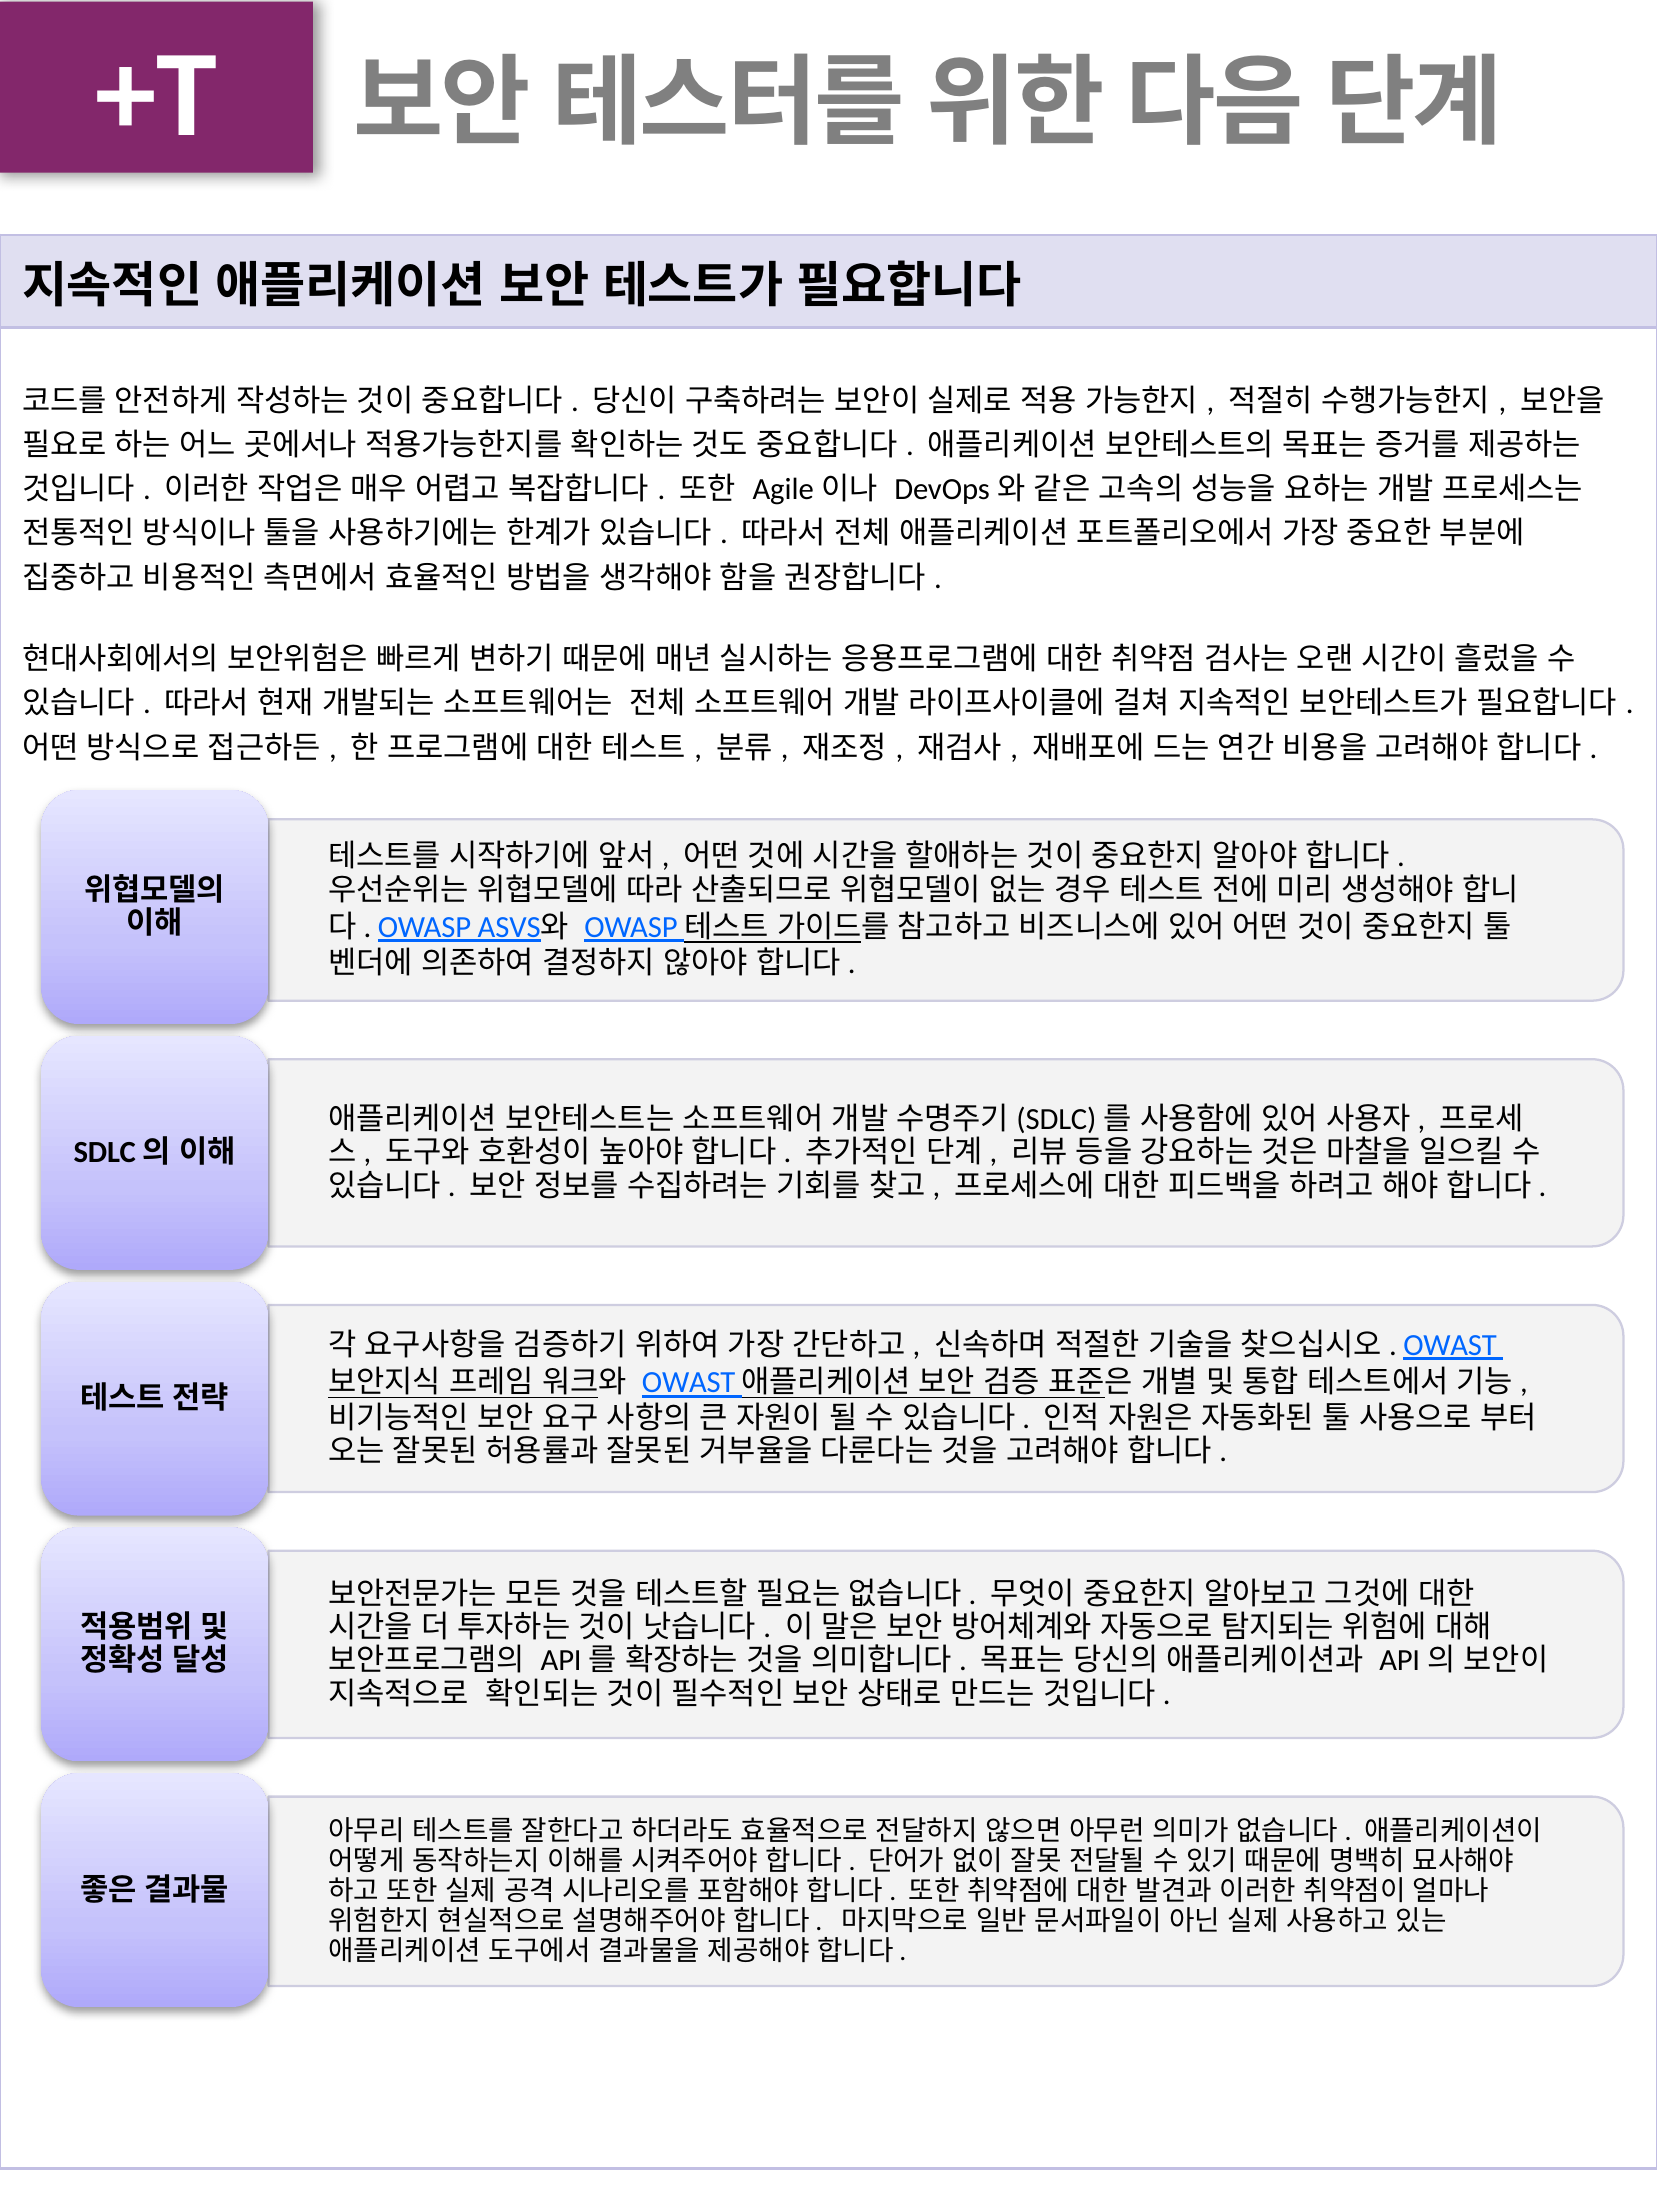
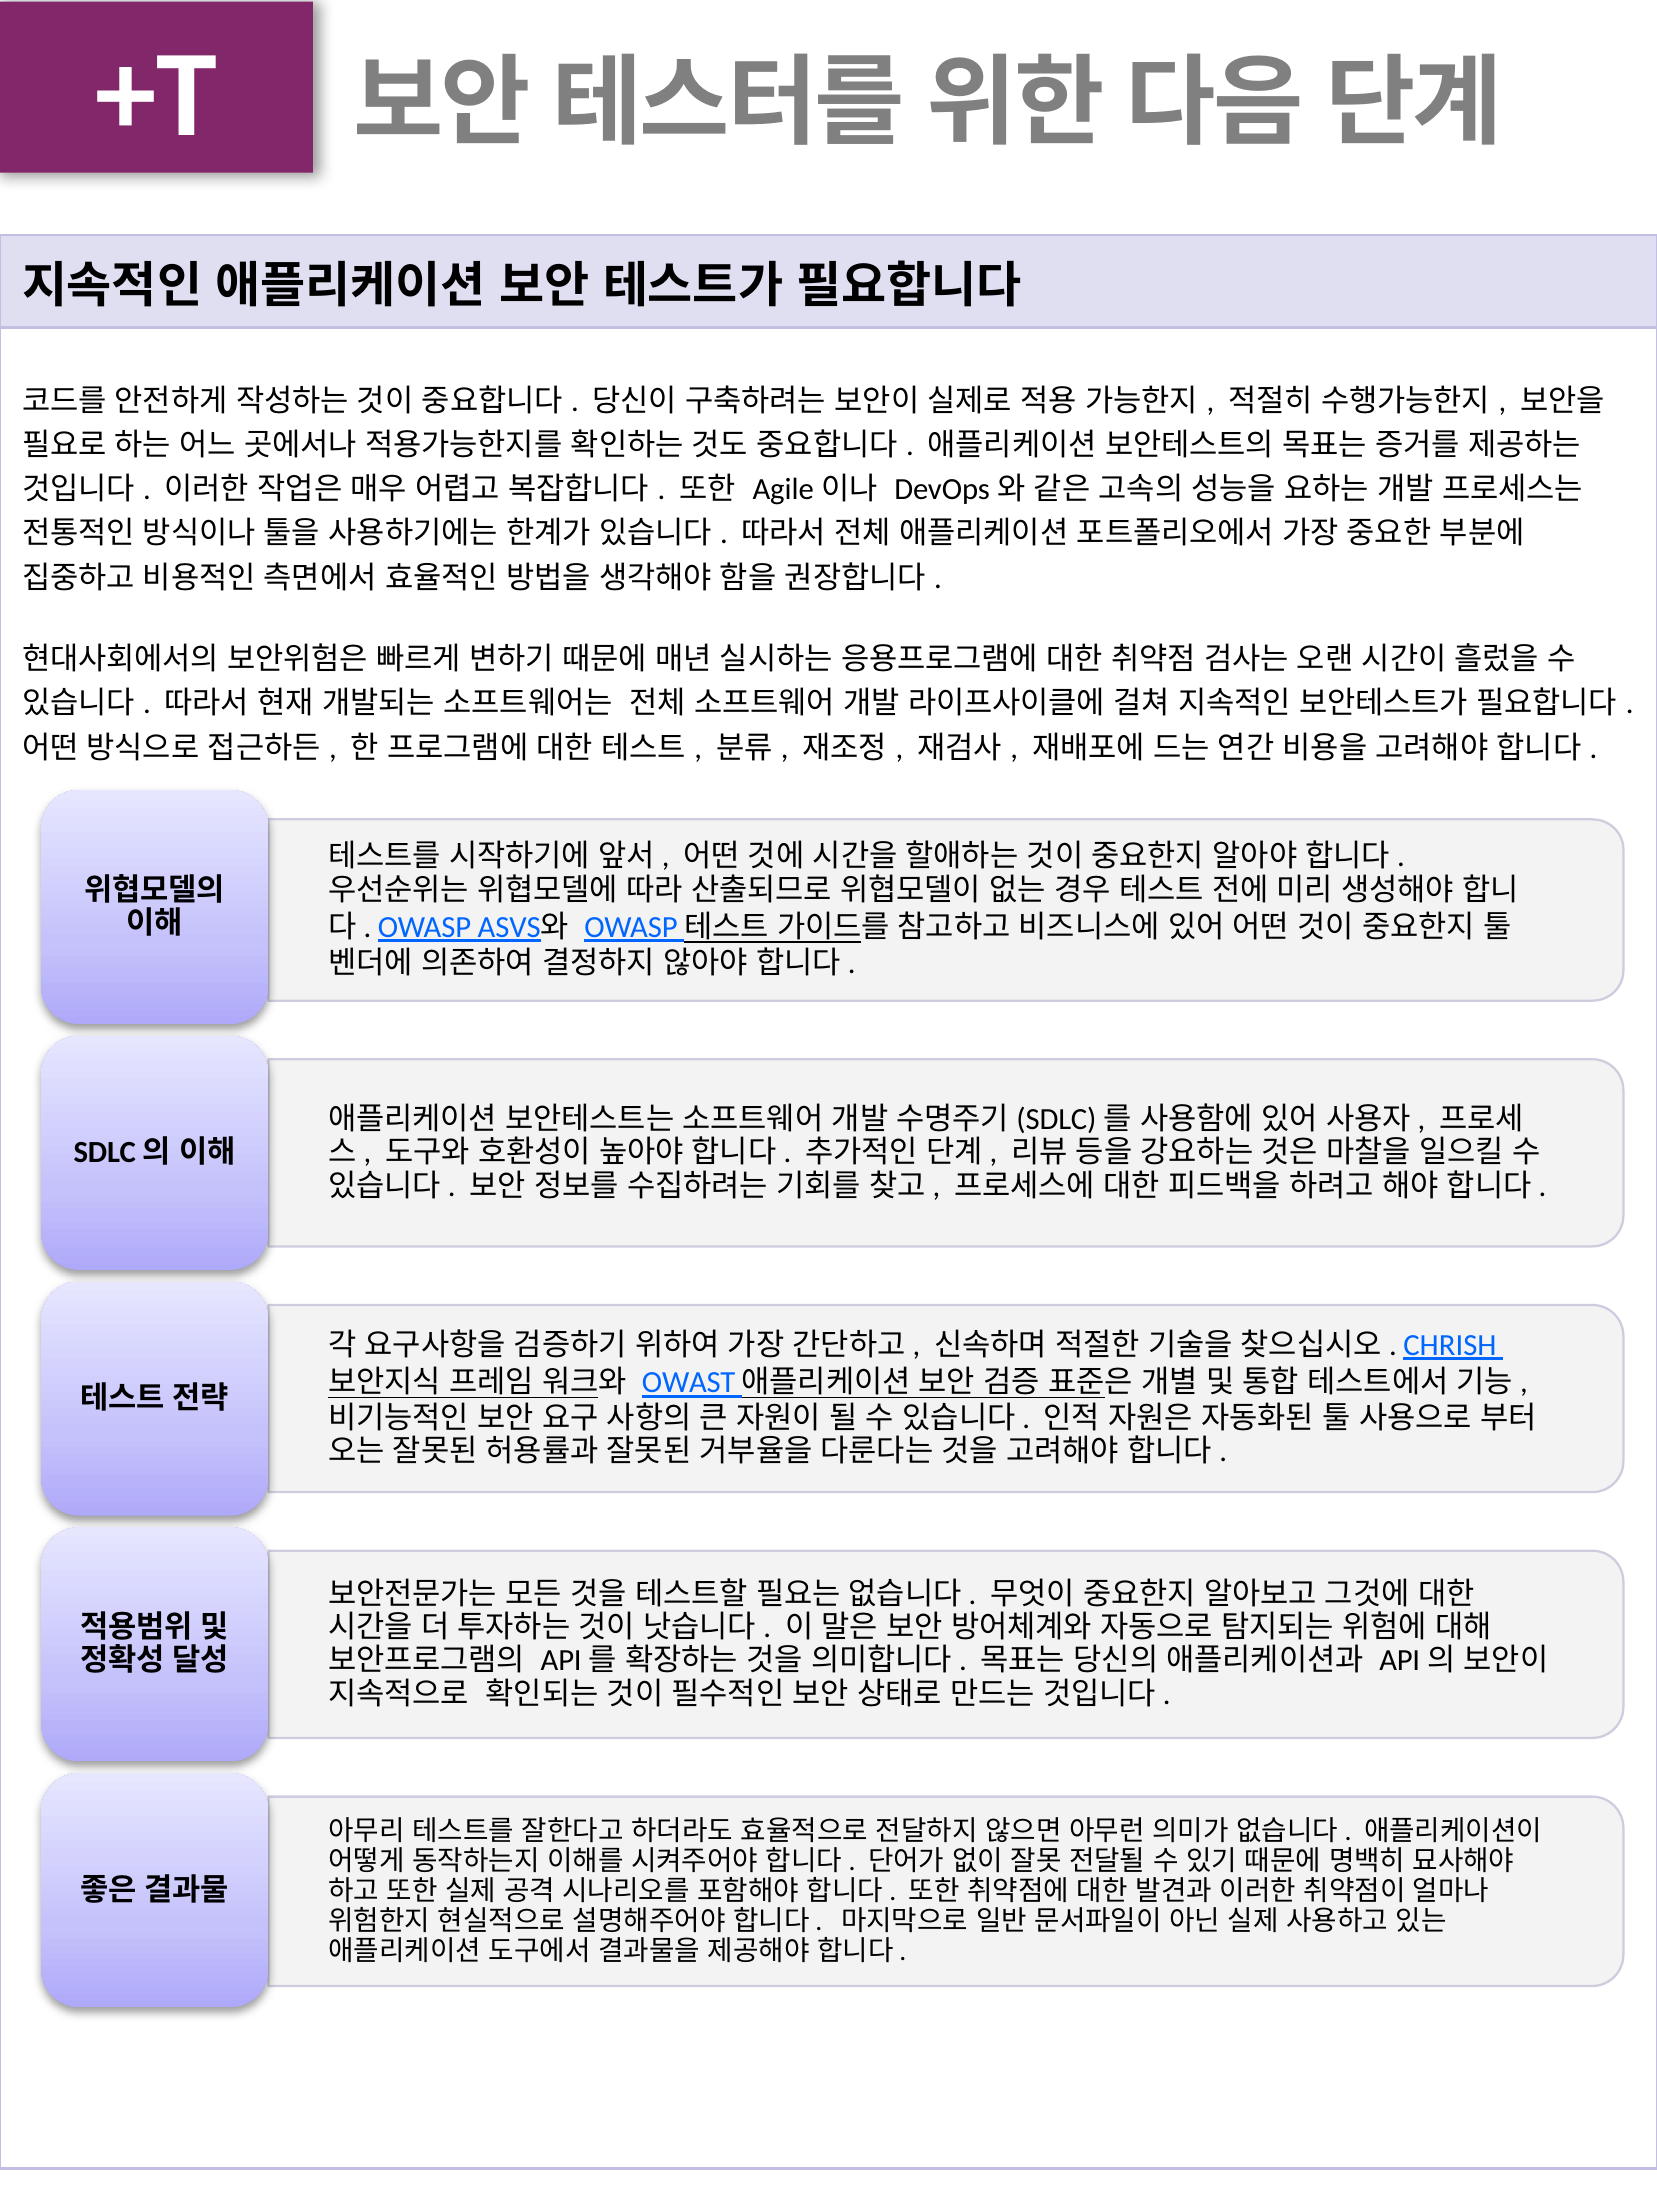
OWAST: OWAST -> CHRISH (1450, 1345)
